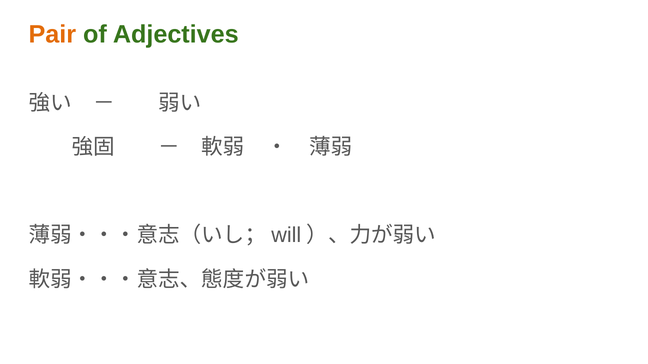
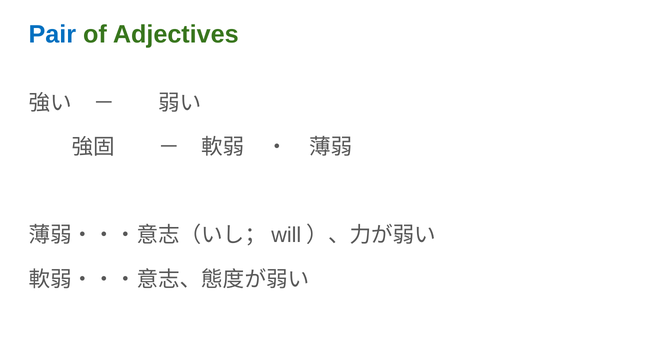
Pair colour: orange -> blue (52, 35)
